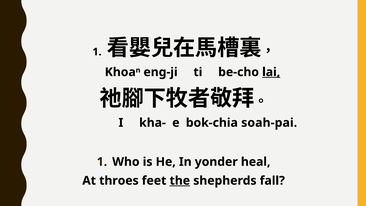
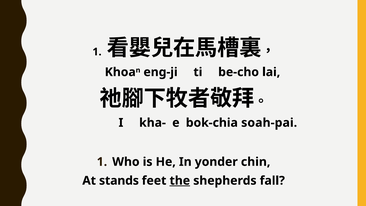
lai underline: present -> none (271, 72)
heal: heal -> chin (256, 162)
throes: throes -> stands (119, 181)
